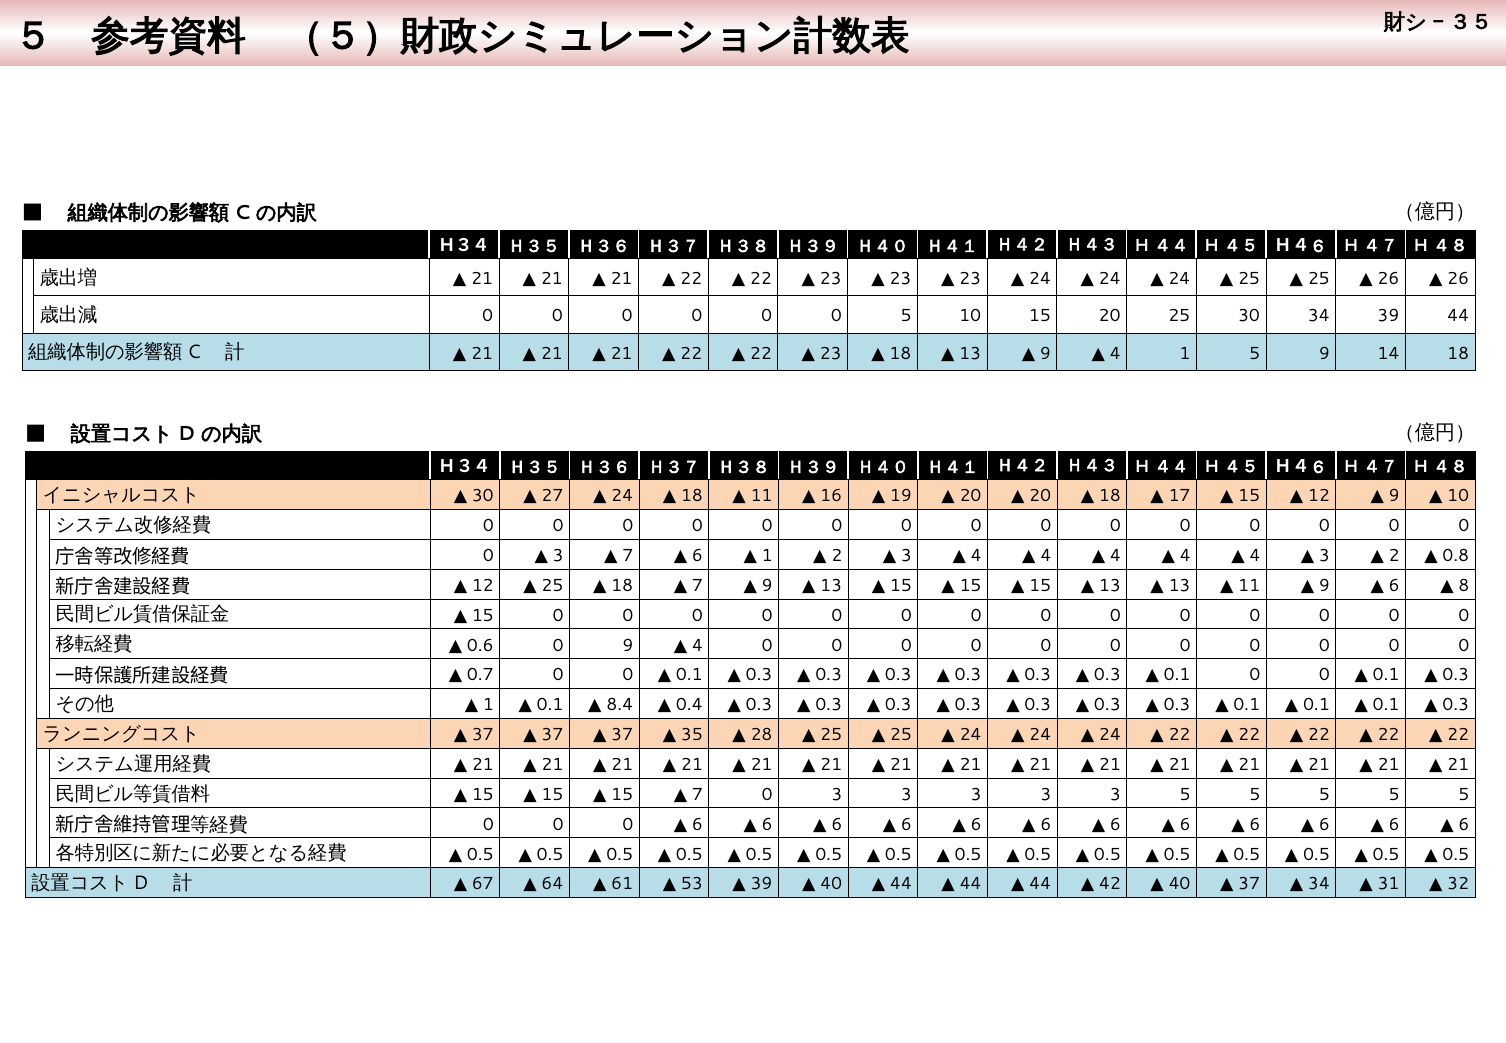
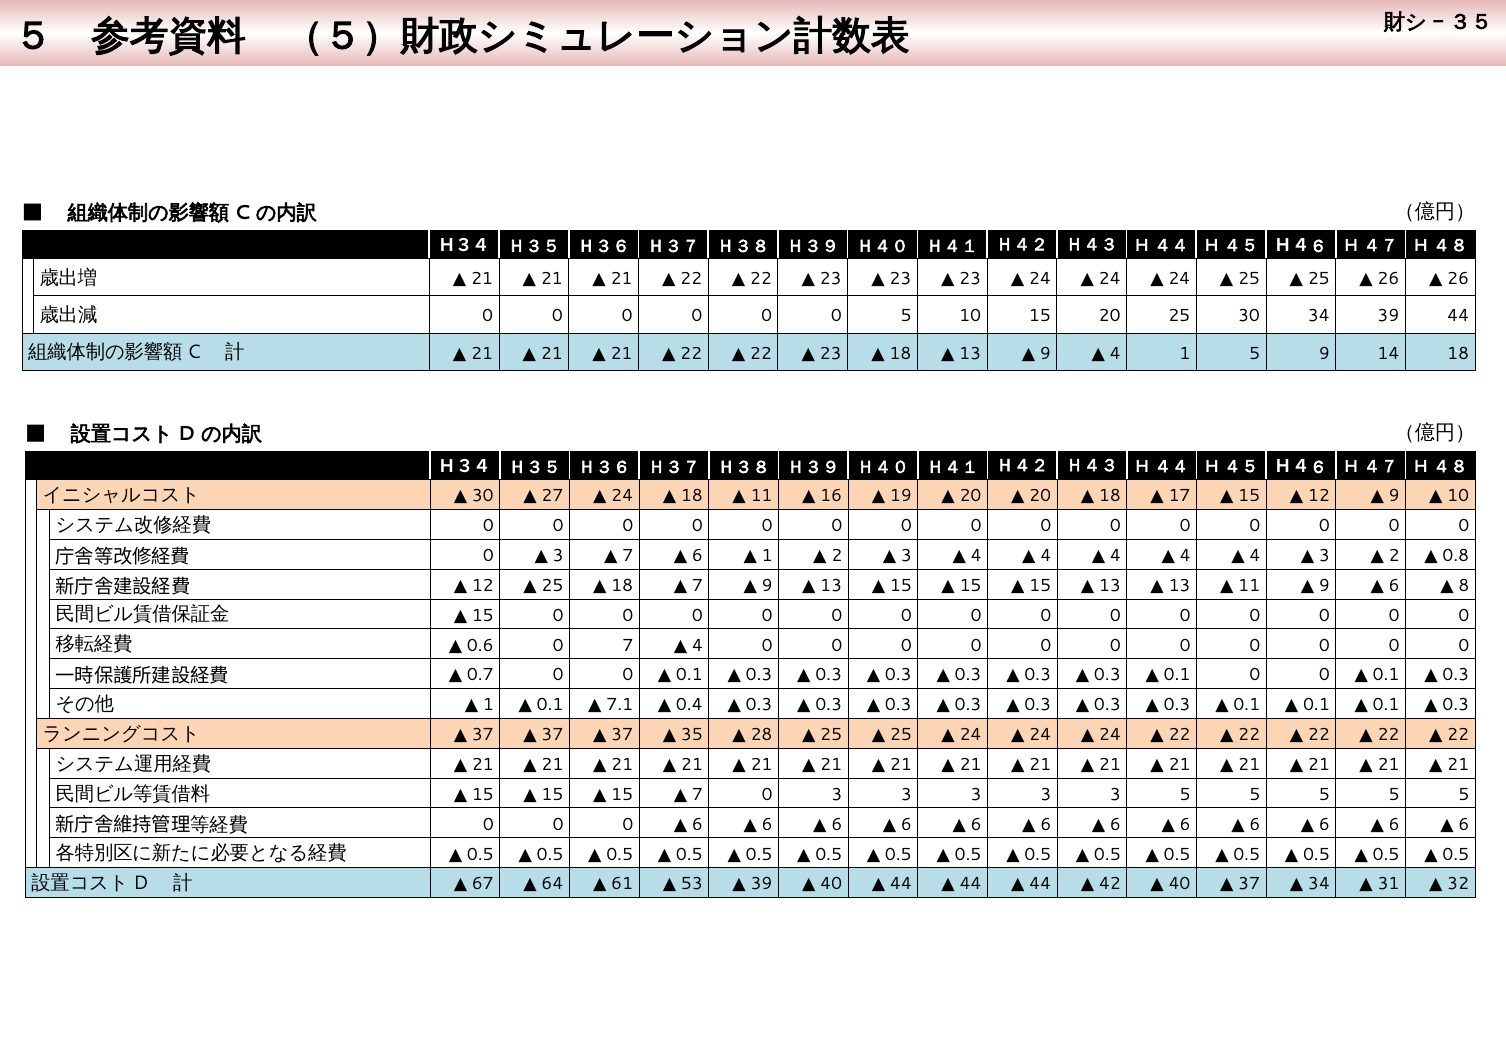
0 9: 9 -> 7 (628, 645)
8.4: 8.4 -> 7.1 (620, 705)
